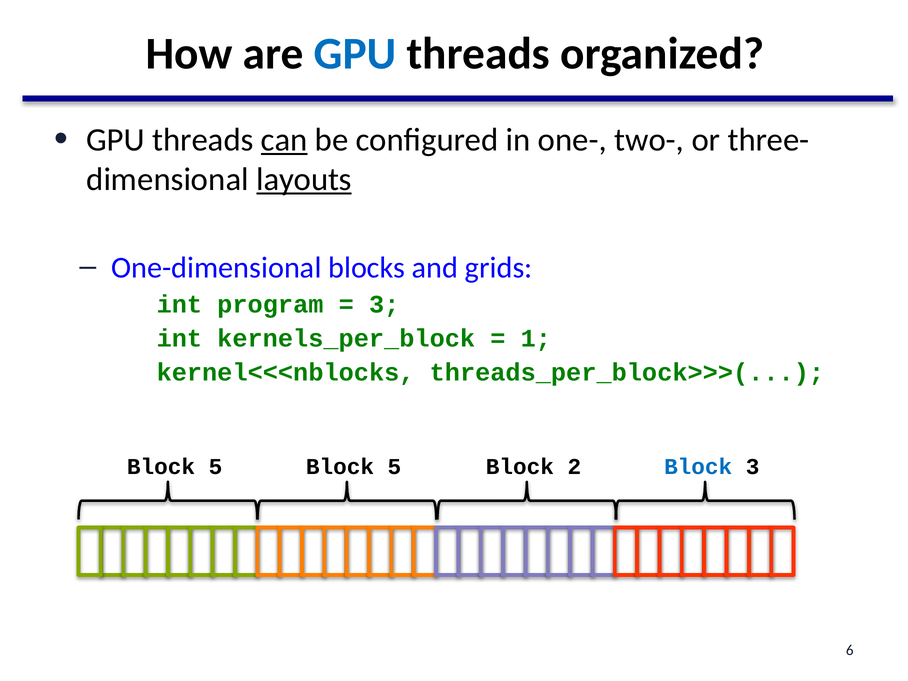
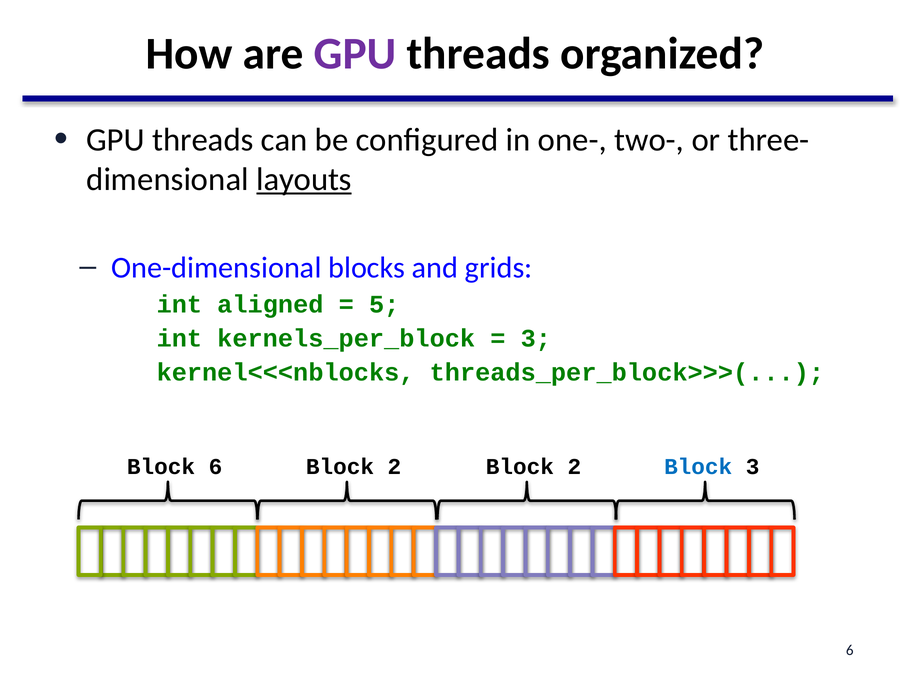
GPU colour: blue -> purple (355, 54)
can underline: present -> none (284, 140)
program: program -> aligned (270, 304)
3: 3 -> 5 (384, 304)
1: 1 -> 3 (536, 338)
5: 5 -> 6 (215, 467)
5: 5 -> 2 (394, 467)
